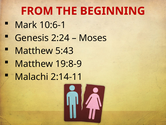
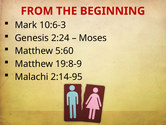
10:6-1: 10:6-1 -> 10:6-3 (53, 25)
5:43: 5:43 -> 5:60 (64, 51)
2:14-11: 2:14-11 -> 2:14-95 (67, 77)
